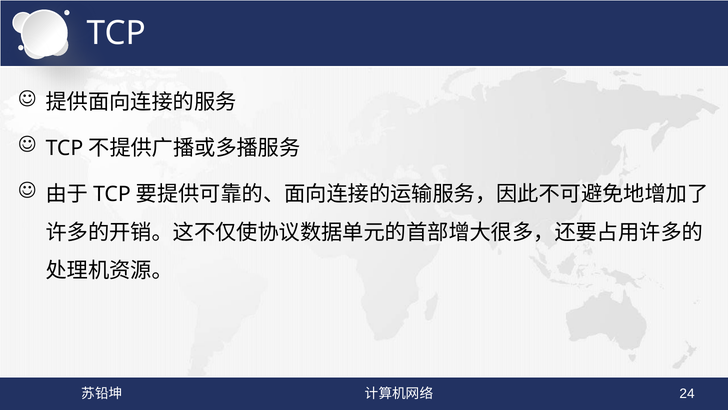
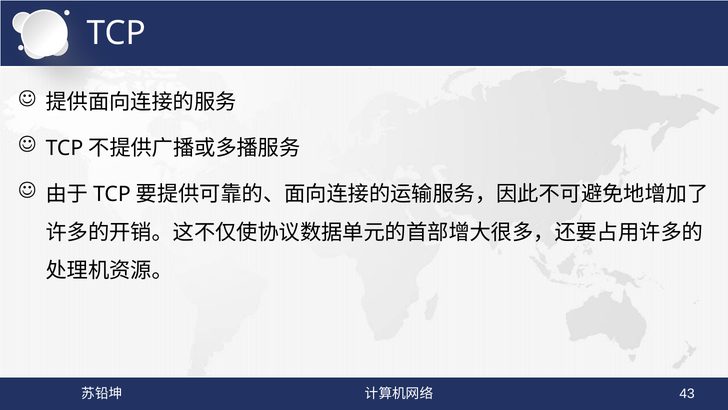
24: 24 -> 43 (687, 393)
